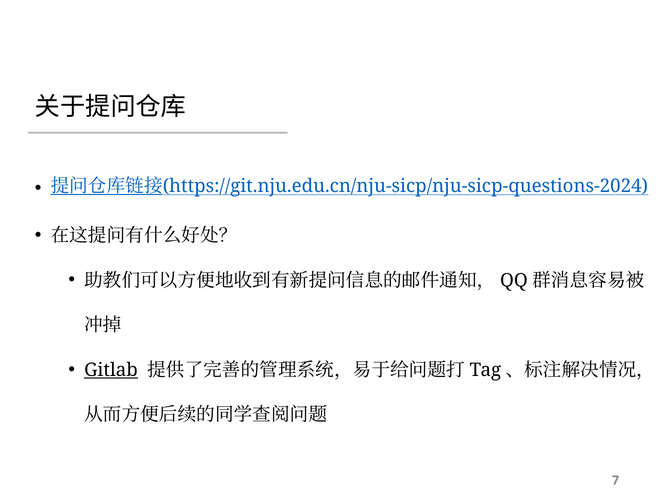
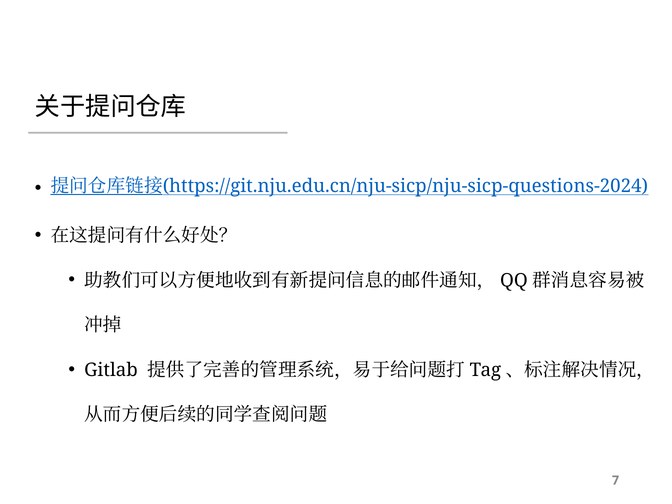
Gitlab underline: present -> none (111, 370)
